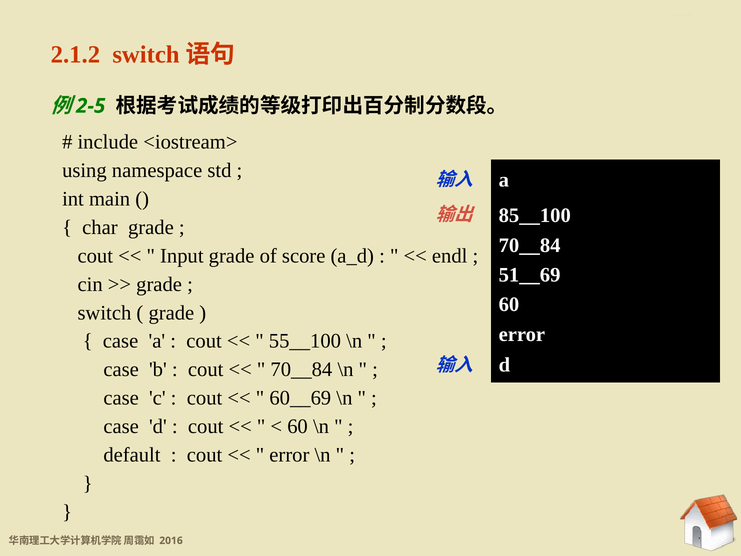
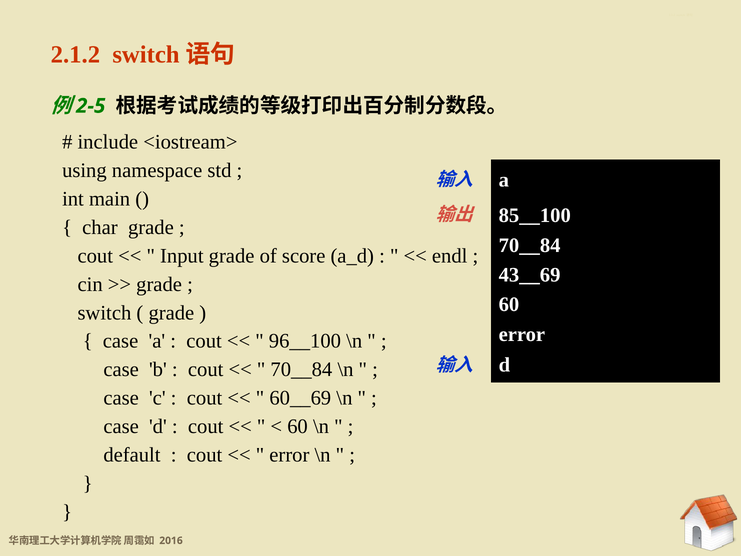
51__69: 51__69 -> 43__69 (530, 275)
55__100: 55__100 -> 96__100 (305, 341)
